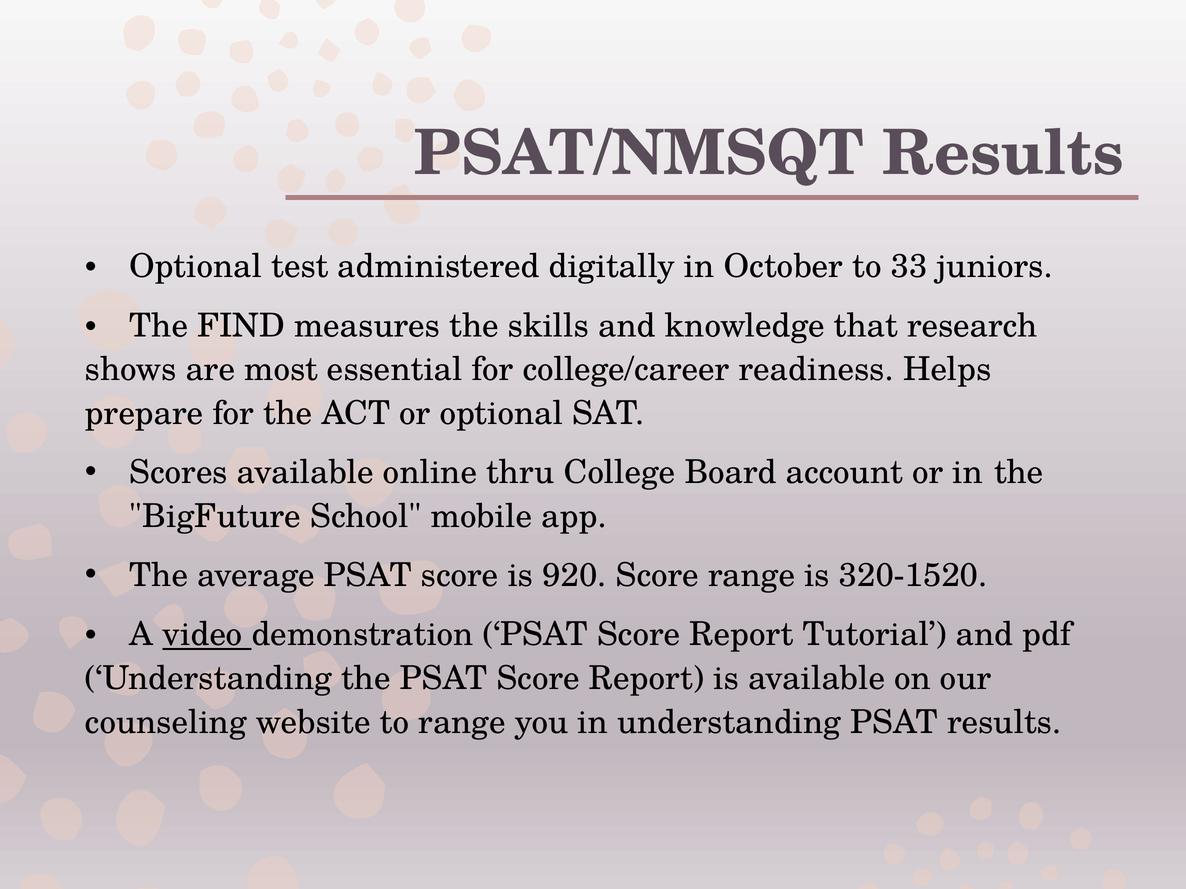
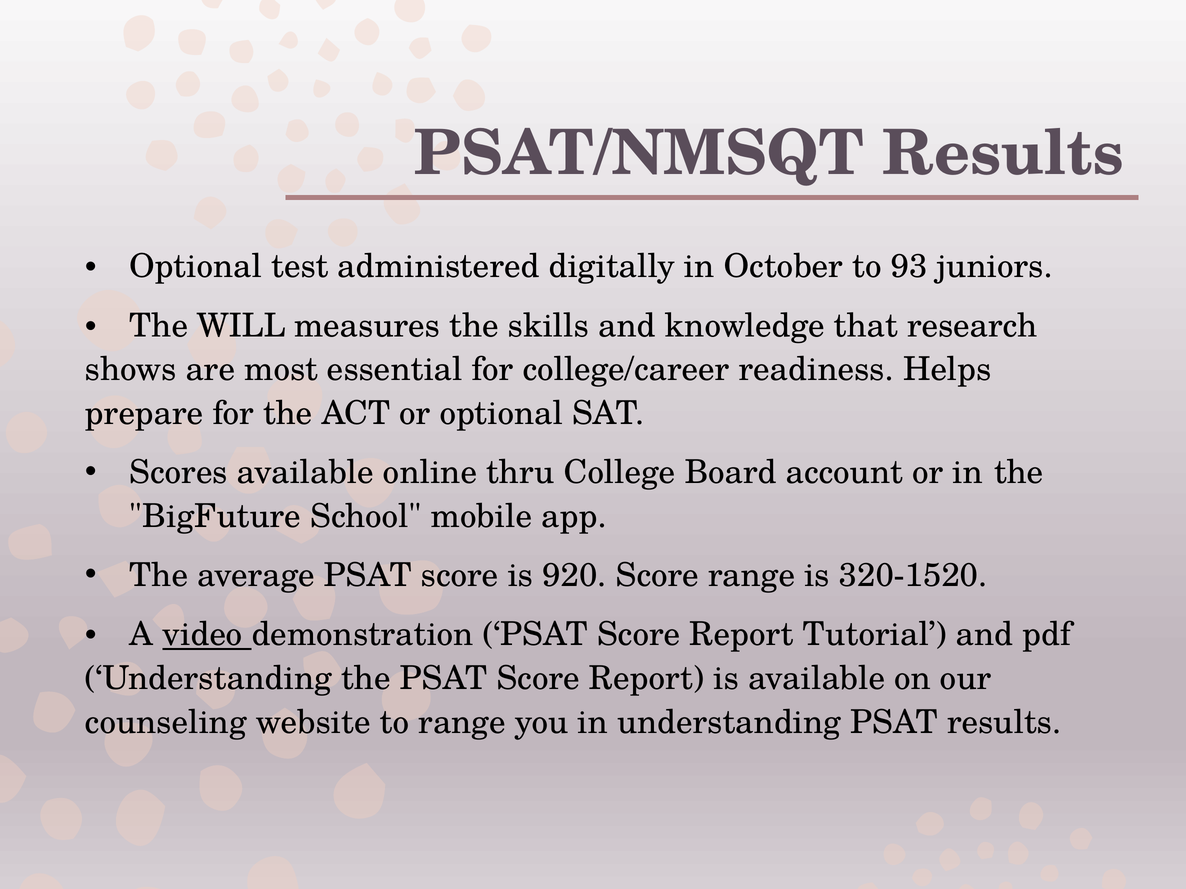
33: 33 -> 93 (909, 267)
FIND: FIND -> WILL (241, 326)
